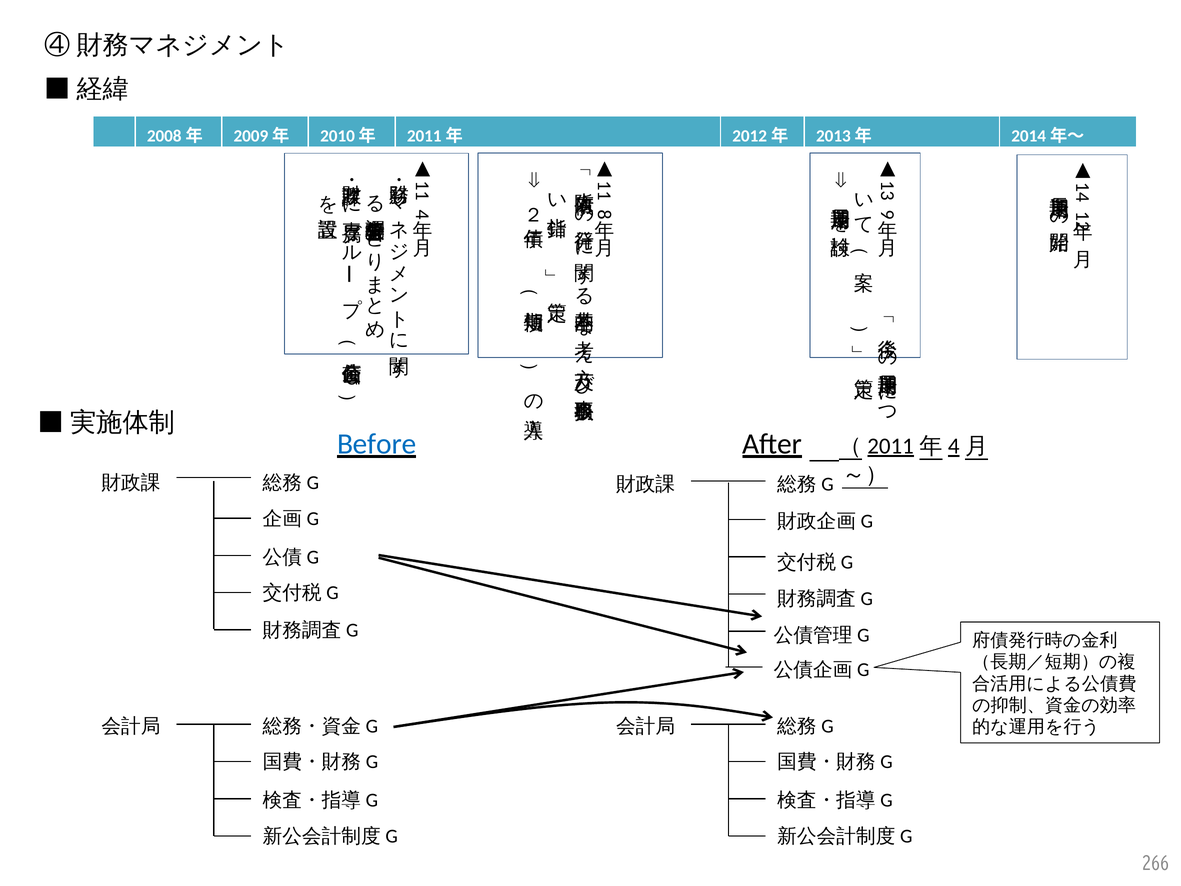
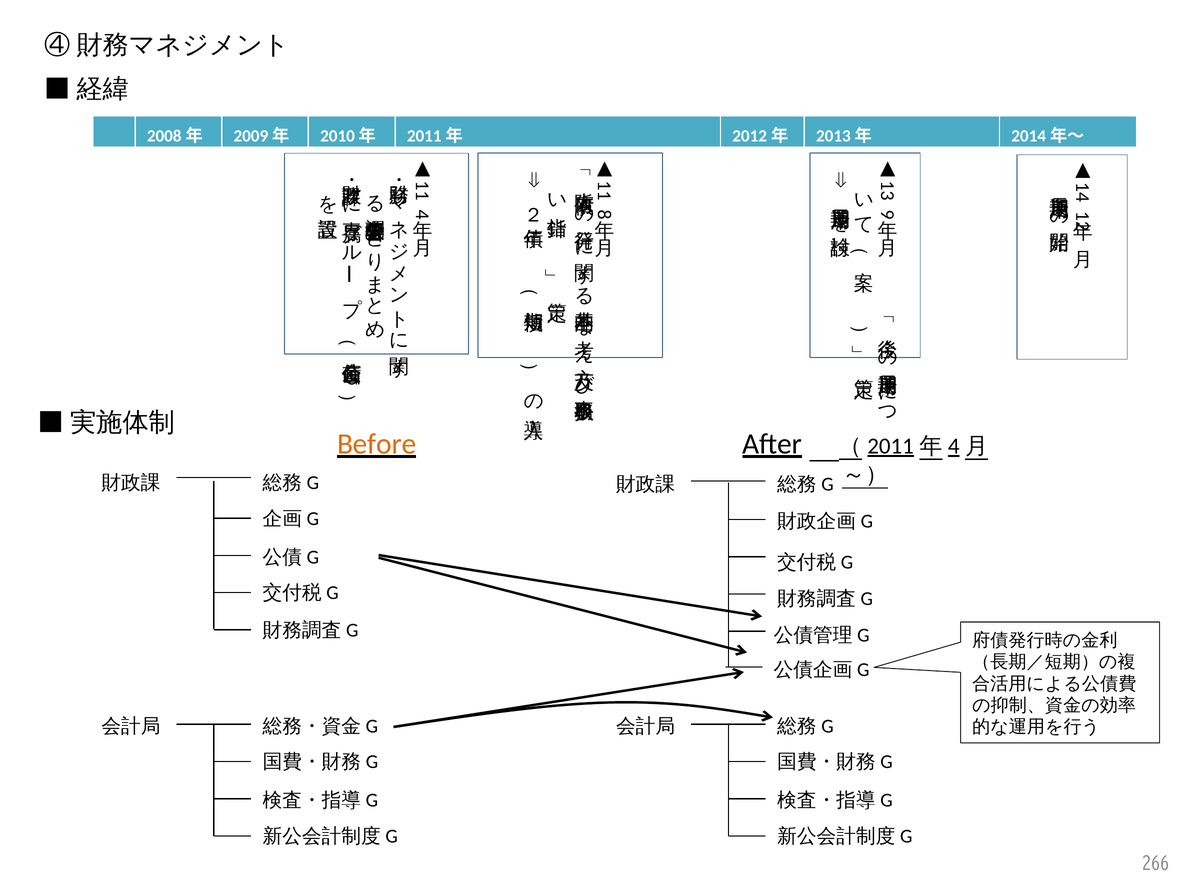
Before colour: blue -> orange (377, 444)
